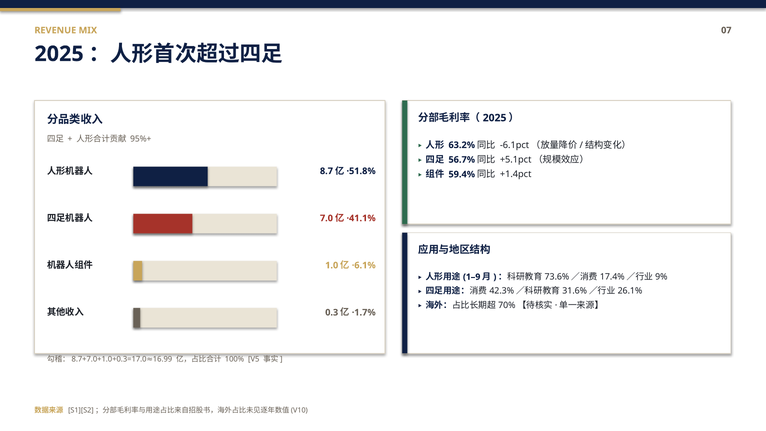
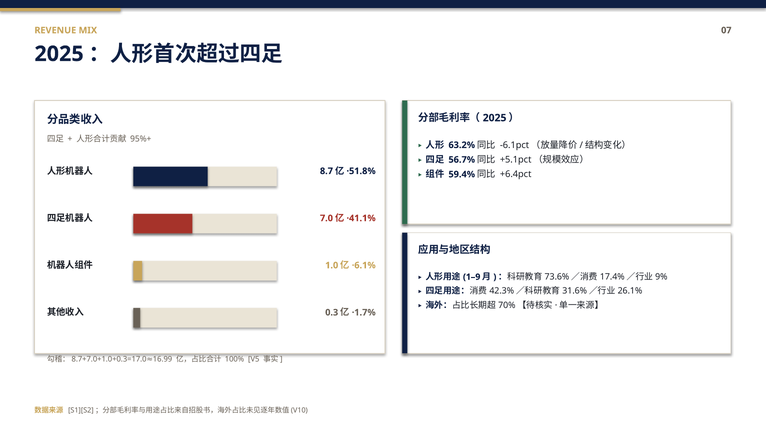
+1.4pct: +1.4pct -> +6.4pct (516, 174)
